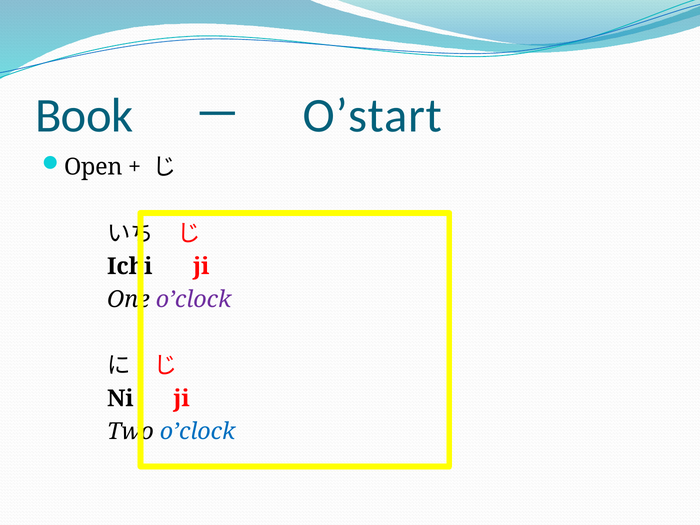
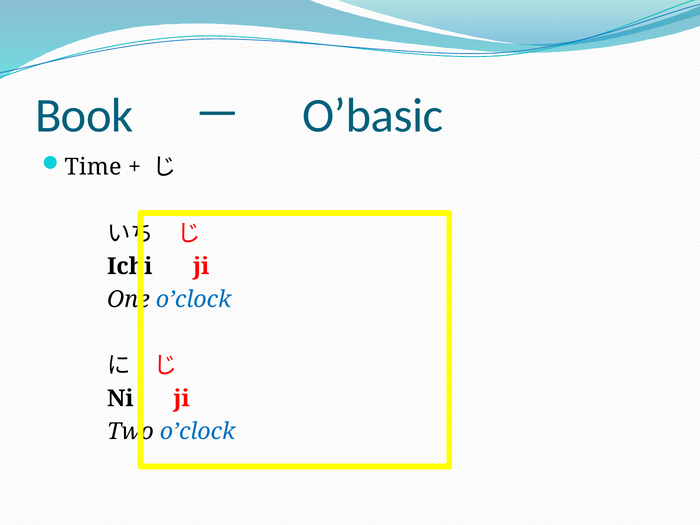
O’start: O’start -> O’basic (373, 116)
Open: Open -> Time (93, 167)
o’clock colour: purple -> blue (194, 299)
